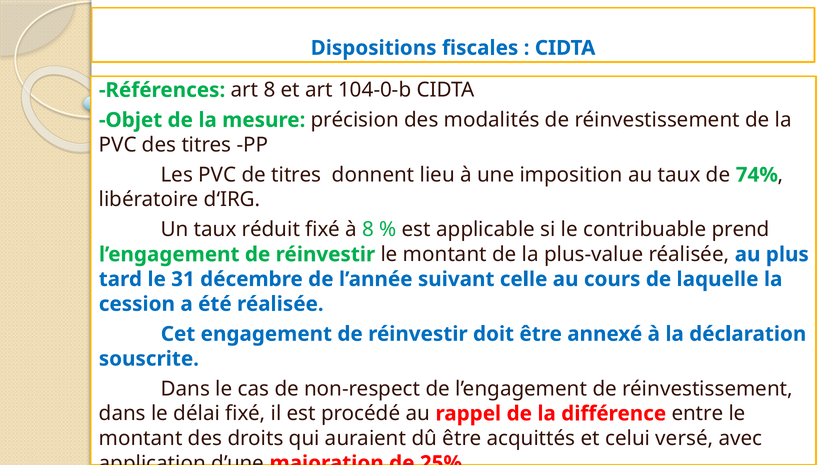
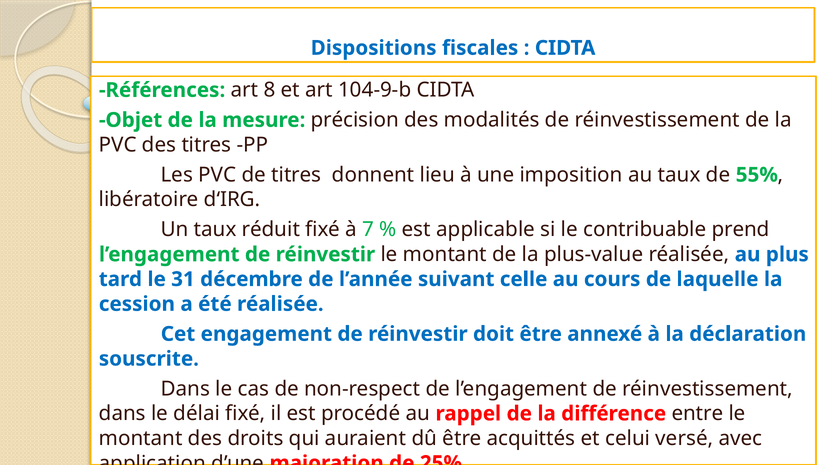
104-0-b: 104-0-b -> 104-9-b (375, 90)
74%: 74% -> 55% (757, 175)
à 8: 8 -> 7 (368, 229)
